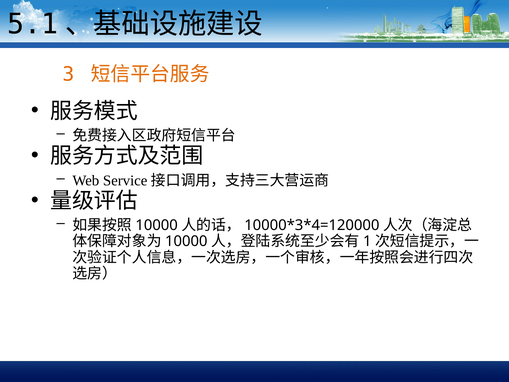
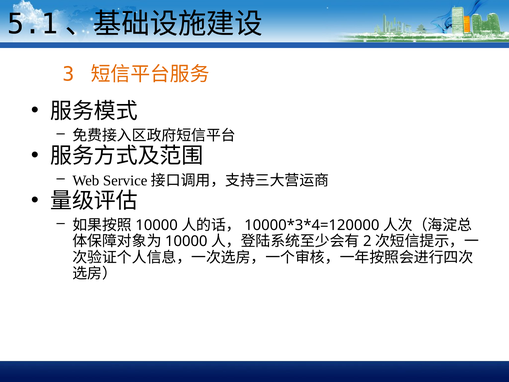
1: 1 -> 2 (367, 241)
